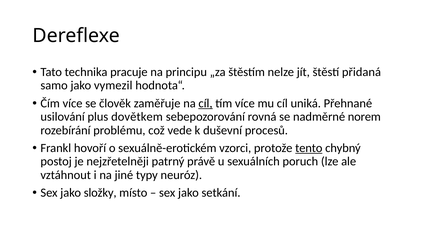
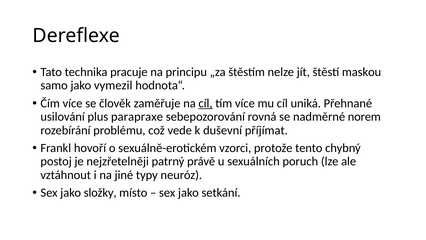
přidaná: přidaná -> maskou (362, 72)
dovětkem: dovětkem -> parapraxe (137, 117)
procesů: procesů -> příjímat (266, 130)
tento underline: present -> none (309, 148)
